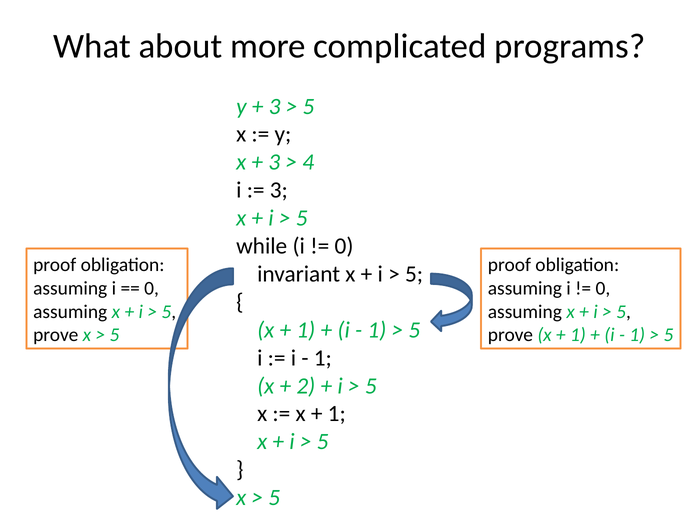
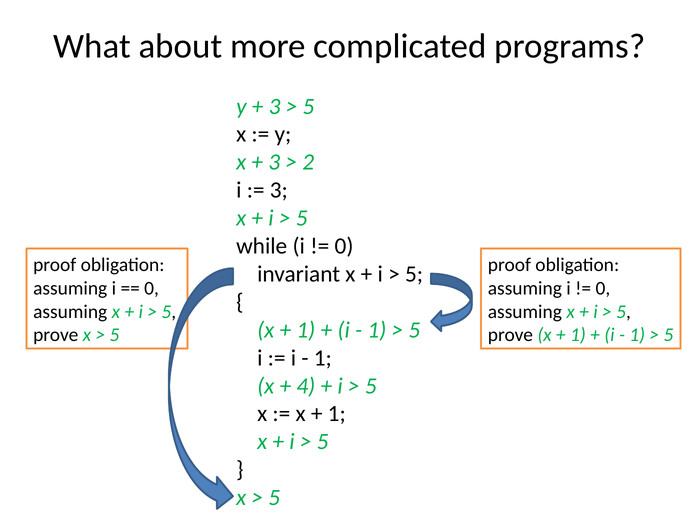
4: 4 -> 2 (308, 162)
2: 2 -> 4 (306, 386)
